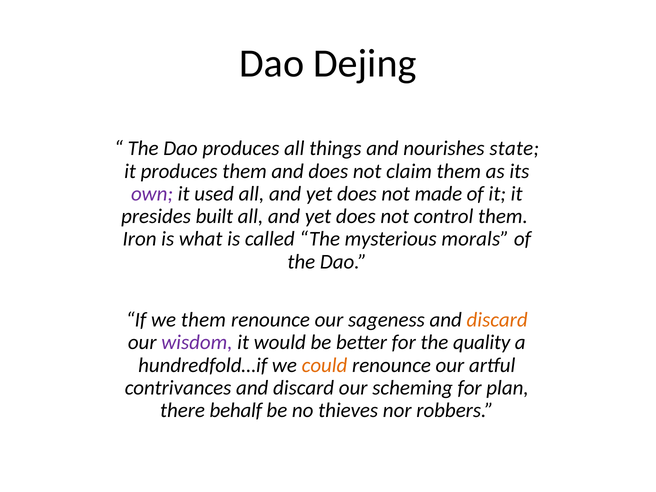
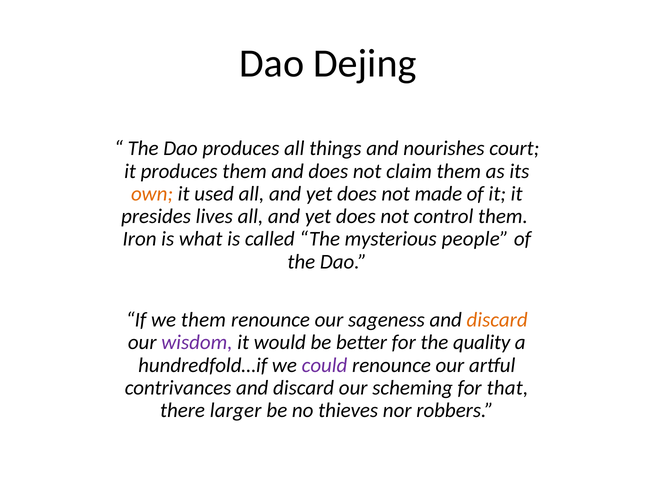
state: state -> court (514, 149)
own colour: purple -> orange (152, 194)
built: built -> lives (214, 216)
morals: morals -> people (475, 239)
could colour: orange -> purple (325, 365)
plan: plan -> that (507, 388)
behalf: behalf -> larger (236, 410)
